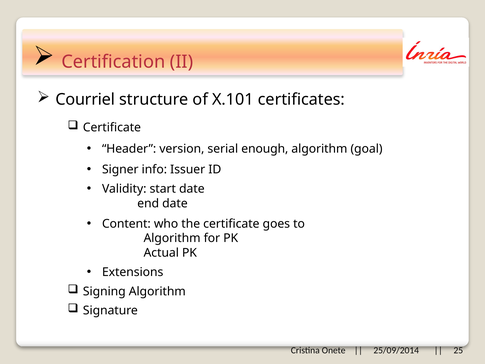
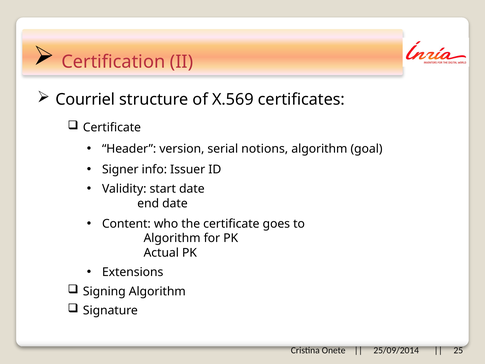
X.101: X.101 -> X.569 (233, 100)
enough: enough -> notions (265, 149)
